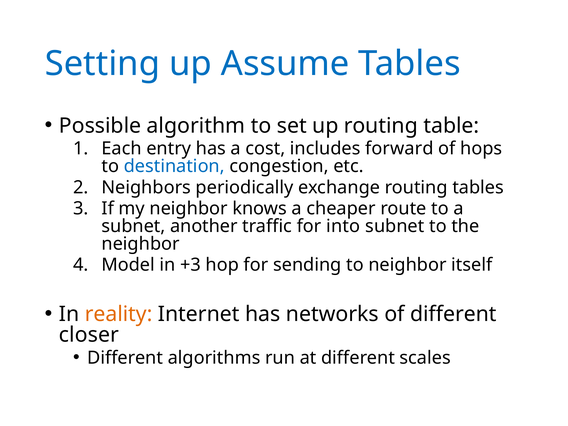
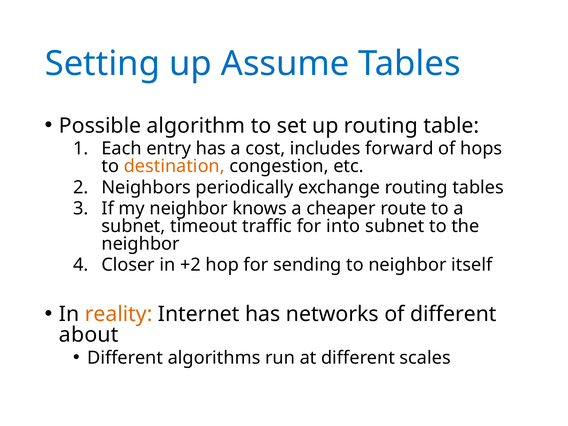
destination colour: blue -> orange (174, 166)
another: another -> timeout (204, 226)
Model: Model -> Closer (128, 265)
+3: +3 -> +2 (191, 265)
closer: closer -> about (89, 335)
